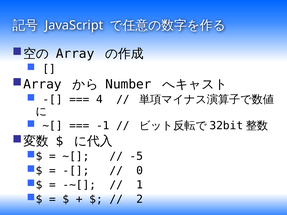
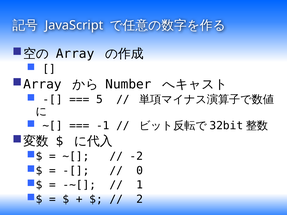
4: 4 -> 5 (99, 100)
-5: -5 -> -2 (136, 156)
